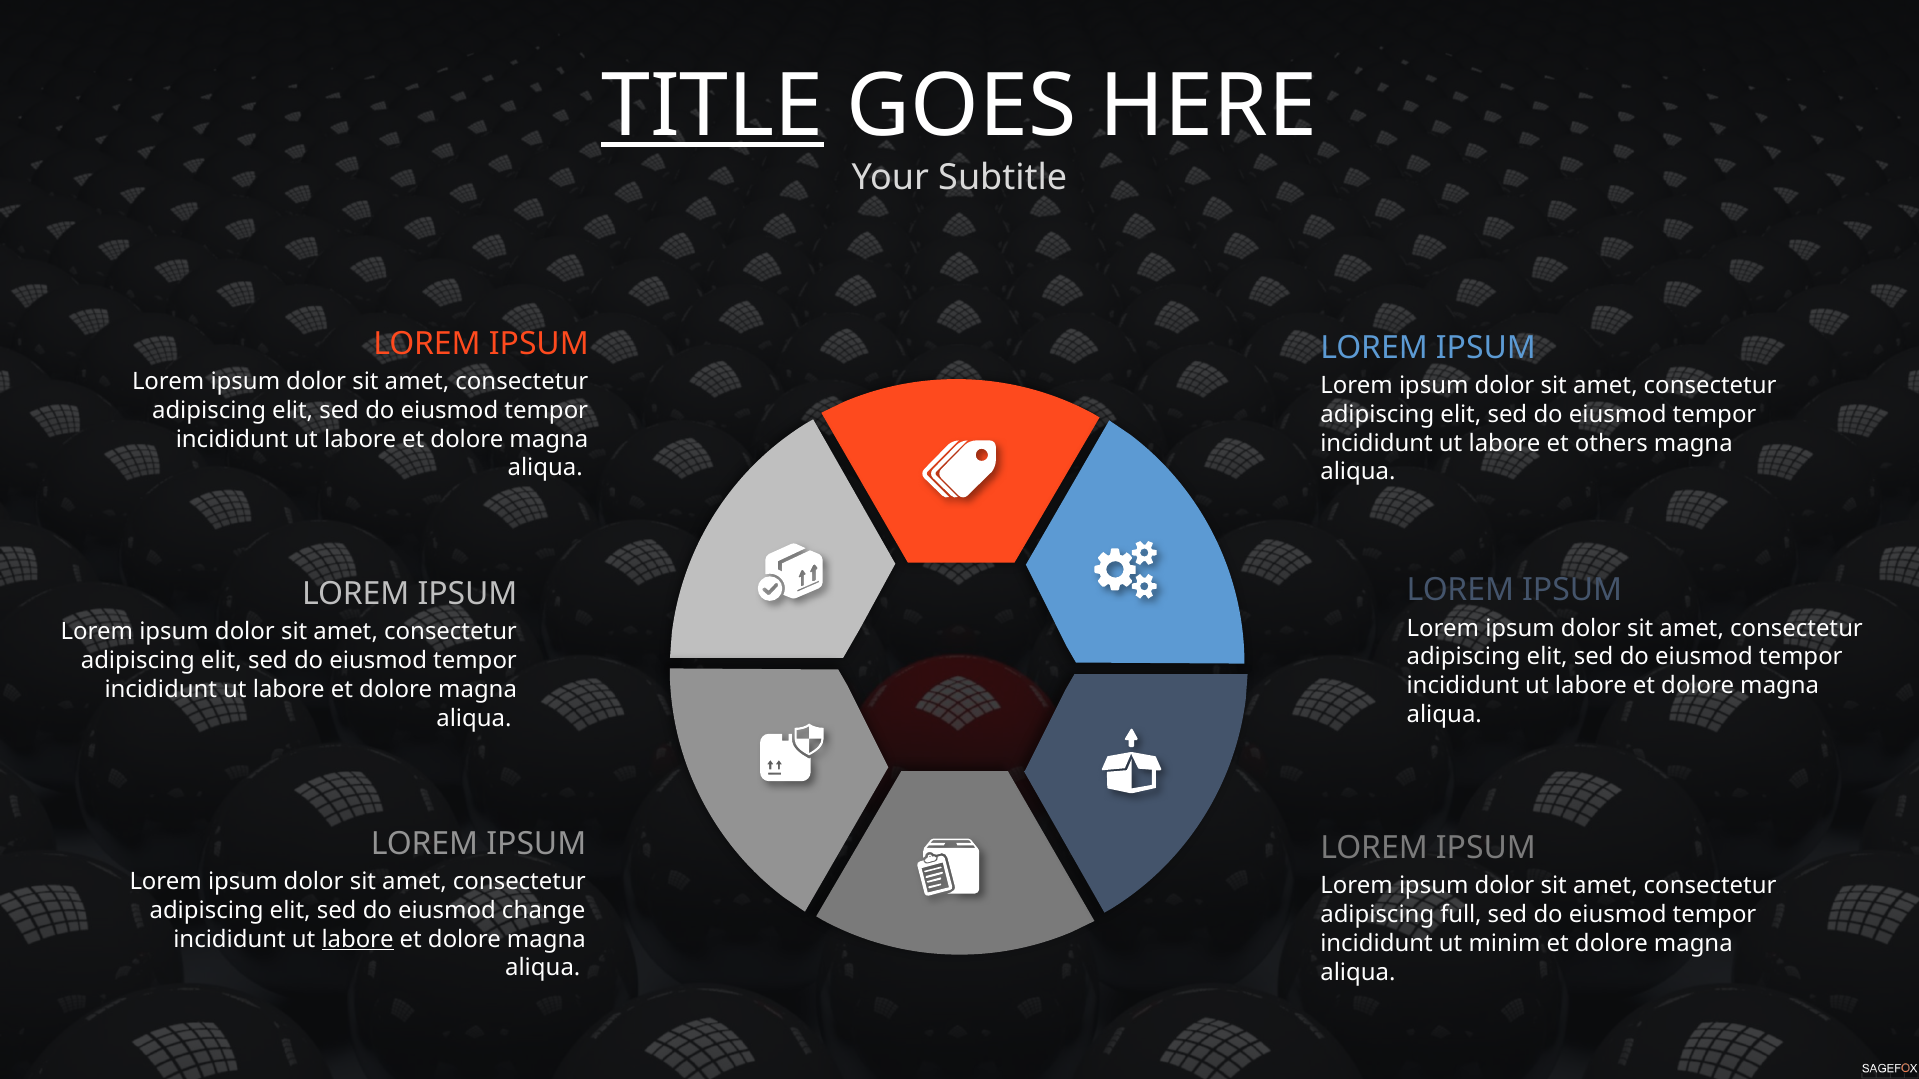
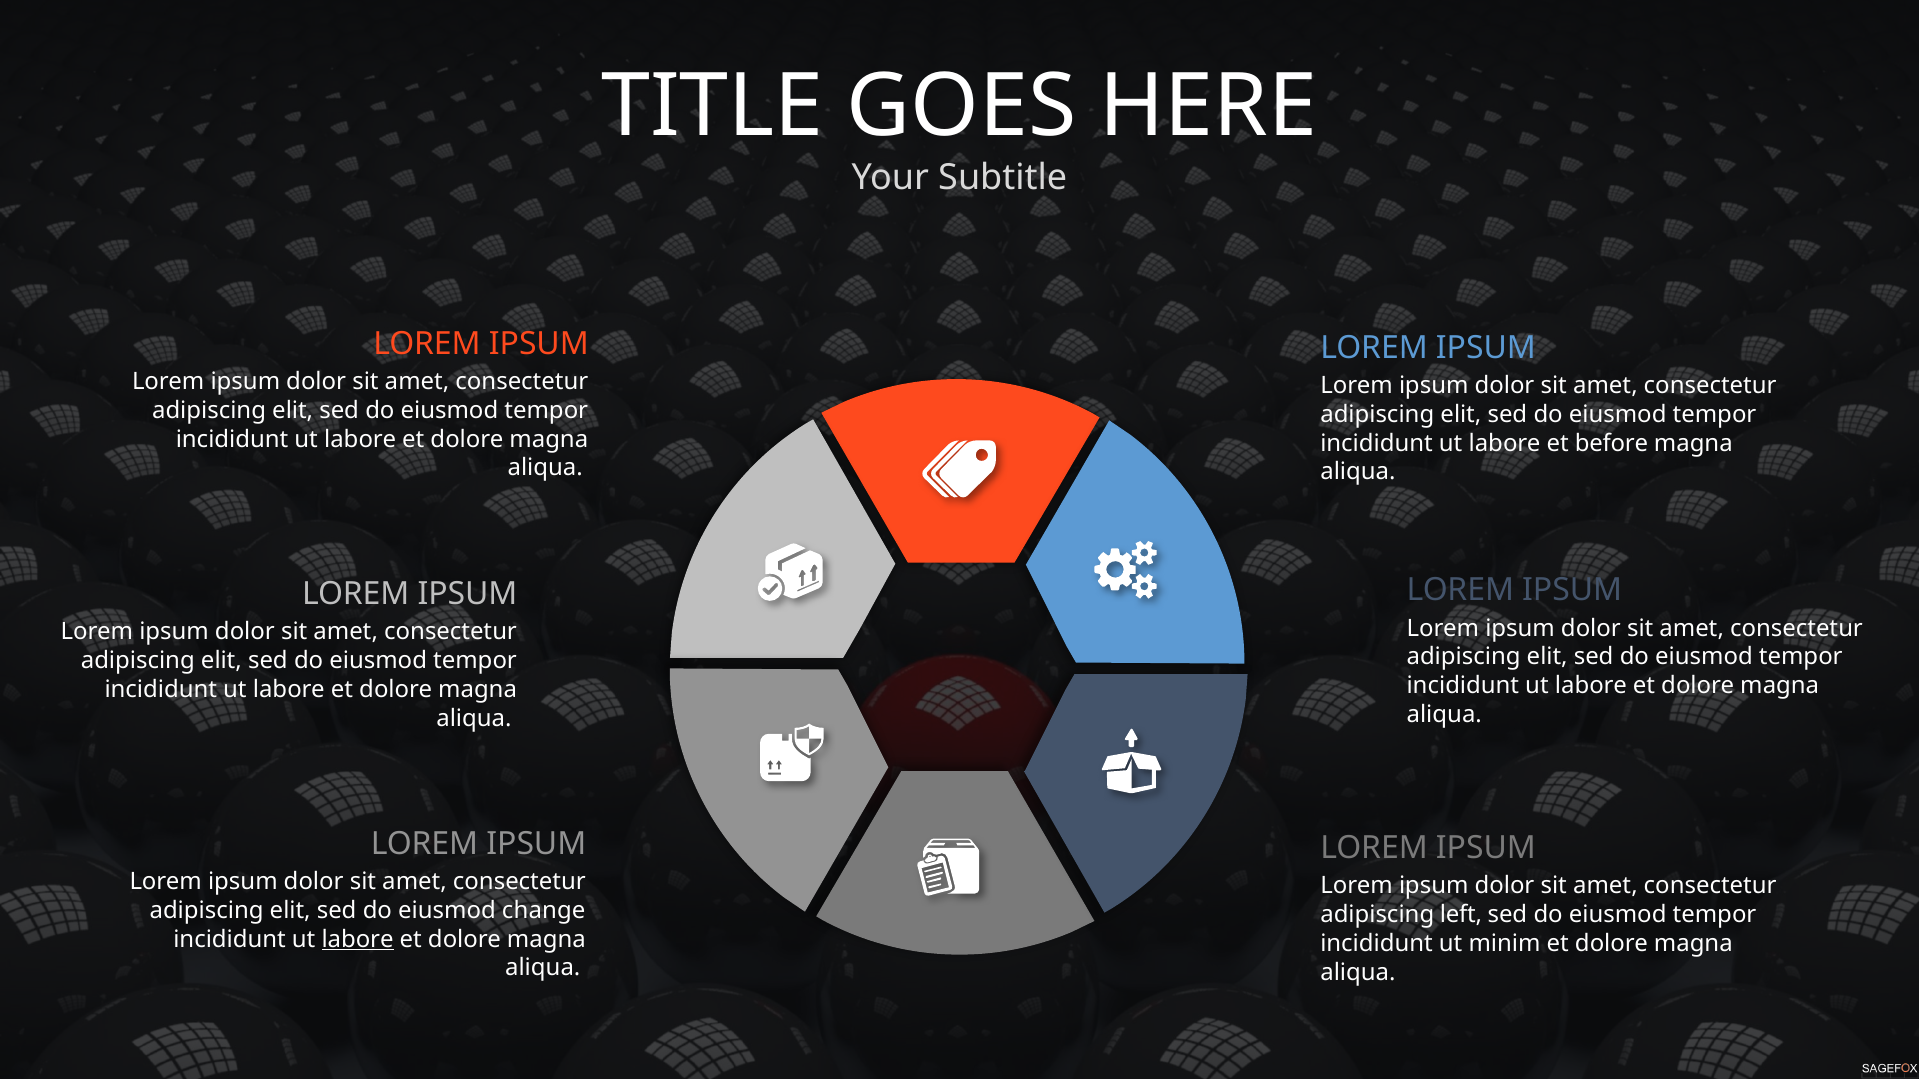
TITLE underline: present -> none (713, 107)
others: others -> before (1611, 443)
full: full -> left (1461, 915)
